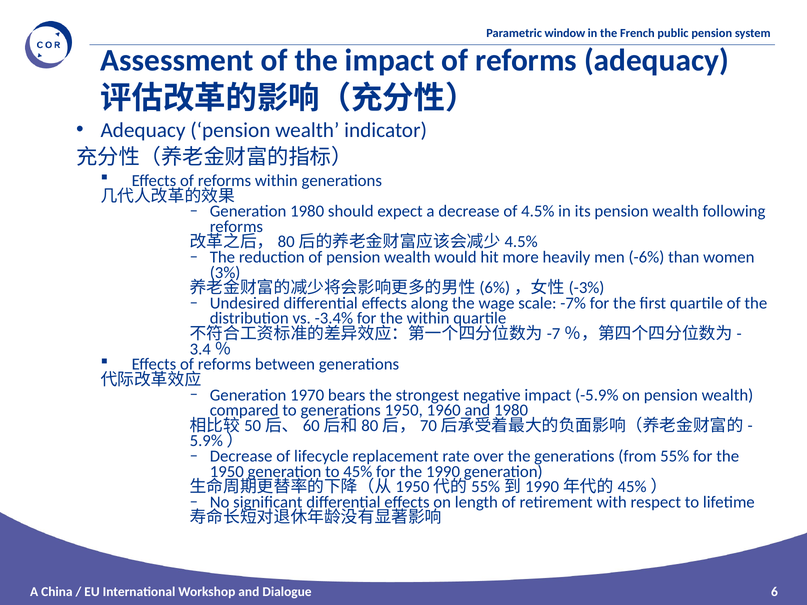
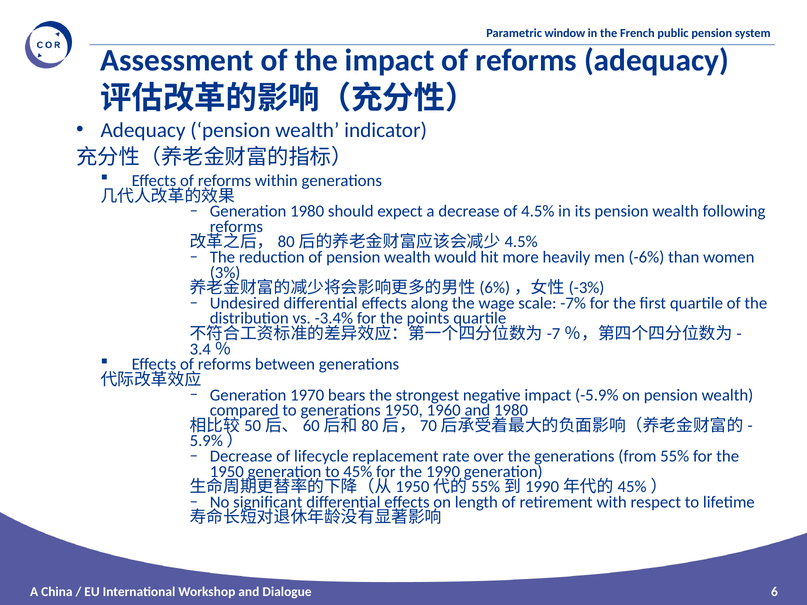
the within: within -> points (428, 319)
